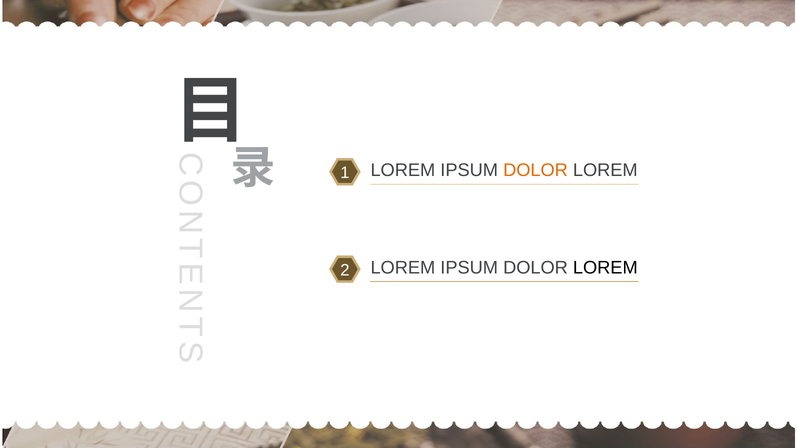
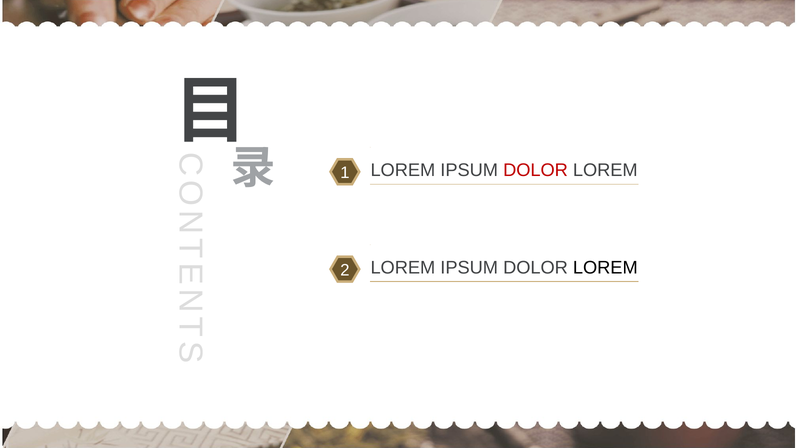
DOLOR colour: orange -> red (536, 170)
